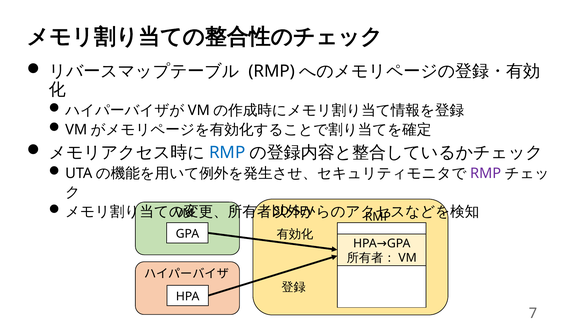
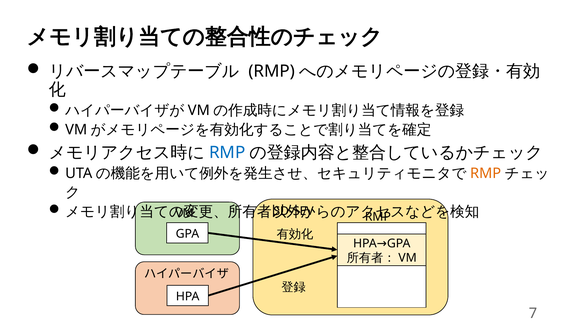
RMP colour: purple -> orange (486, 173)
